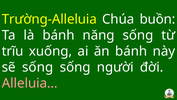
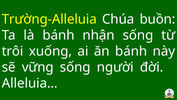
năng: năng -> nhận (99, 35)
trĩu: trĩu -> trôi (13, 51)
sẽ sống: sống -> vững (38, 67)
Alleluia… colour: pink -> white (30, 83)
